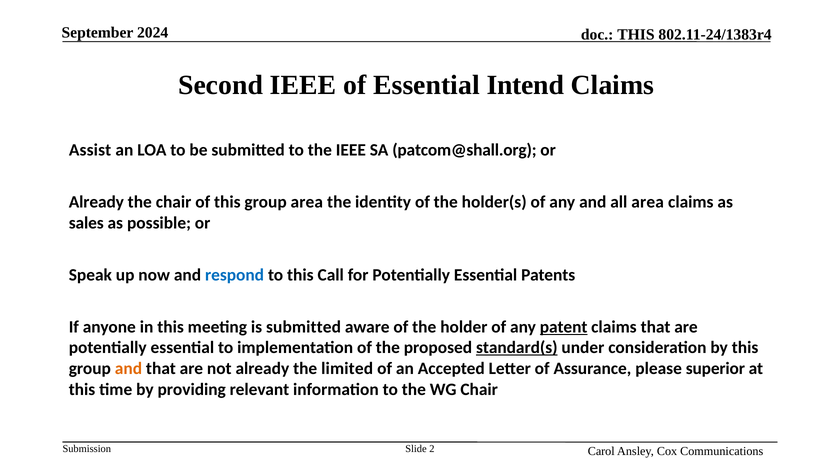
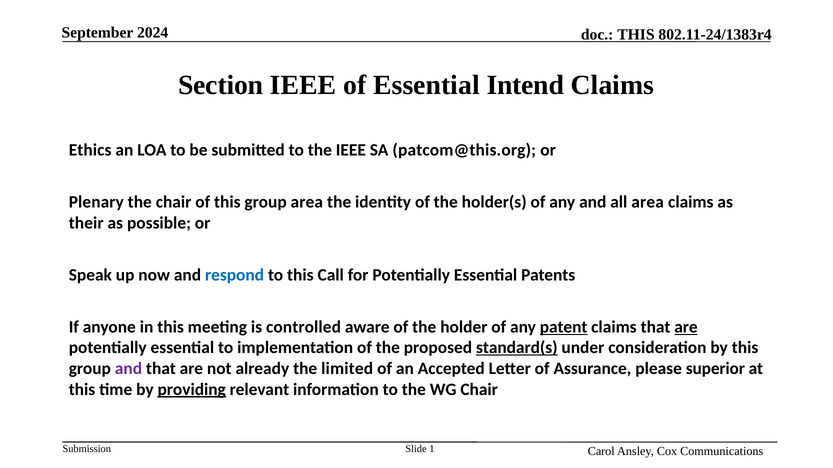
Second: Second -> Section (221, 85)
Assist: Assist -> Ethics (90, 150)
patcom@shall.org: patcom@shall.org -> patcom@this.org (464, 150)
Already: Already -> Plenary (96, 202)
sales: sales -> their (86, 223)
is submitted: submitted -> controlled (304, 327)
are underline: none -> present (686, 327)
and colour: orange -> purple (128, 369)
providing underline: none -> present (192, 390)
2: 2 -> 1 (432, 449)
